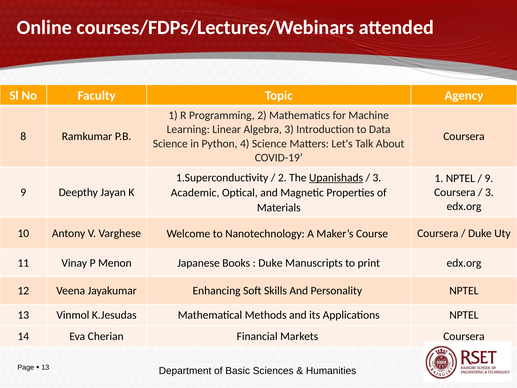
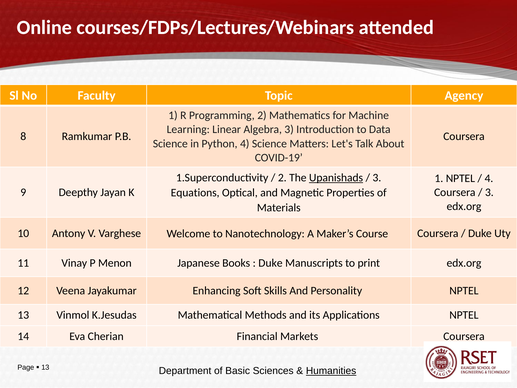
9: 9 -> 4 (489, 178)
Academic: Academic -> Equations (195, 193)
Humanities underline: none -> present (331, 371)
